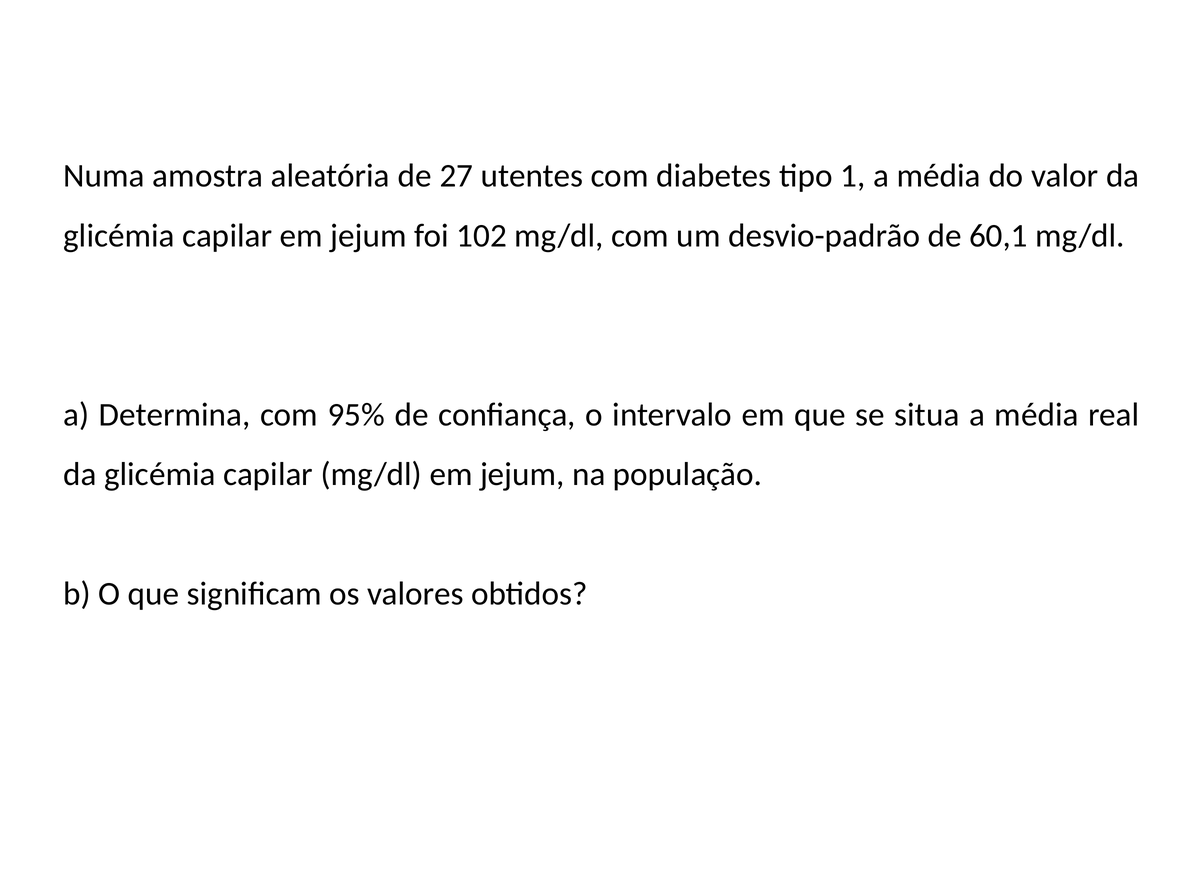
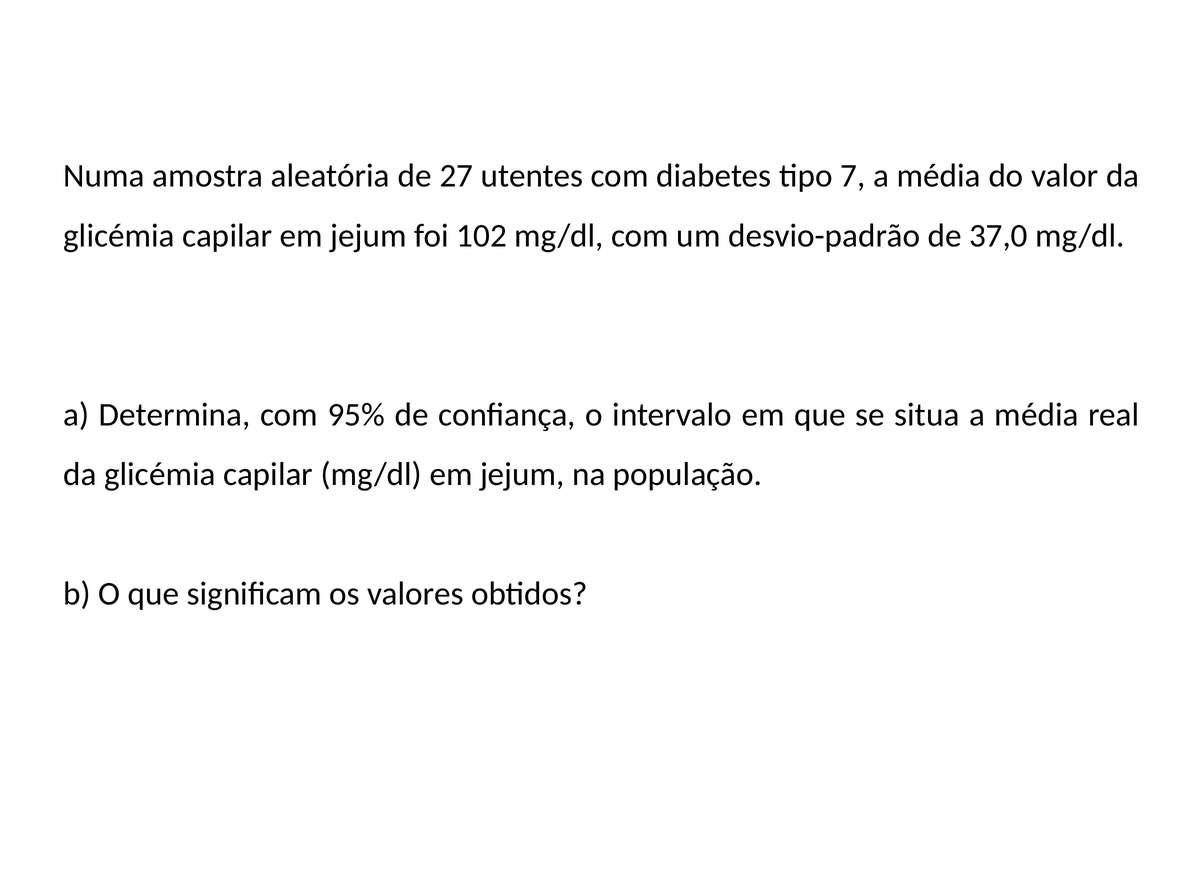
1: 1 -> 7 (853, 176)
60,1: 60,1 -> 37,0 (998, 236)
